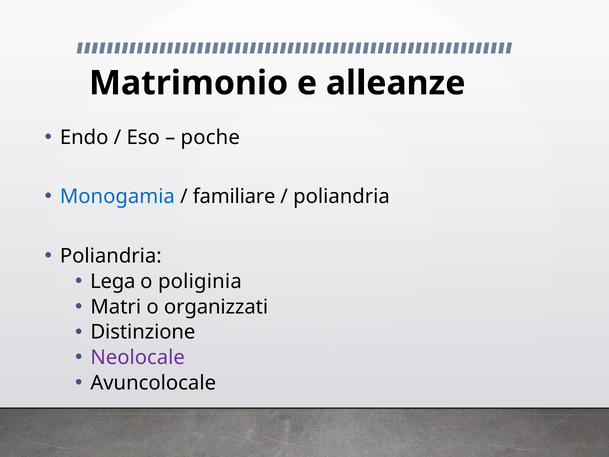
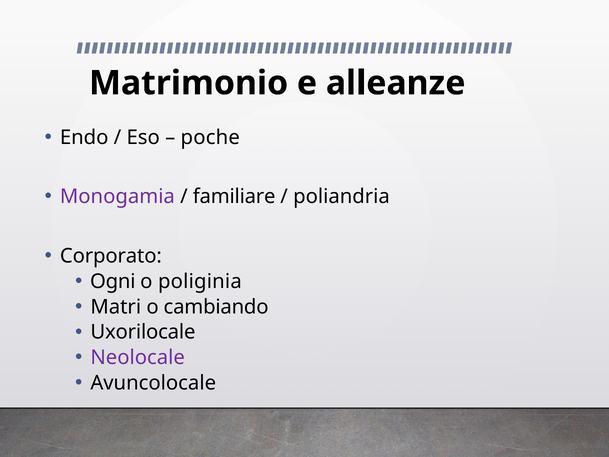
Monogamia colour: blue -> purple (117, 197)
Poliandria: Poliandria -> Corporato (111, 256)
Lega: Lega -> Ogni (113, 281)
organizzati: organizzati -> cambiando (216, 307)
Distinzione: Distinzione -> Uxorilocale (143, 332)
